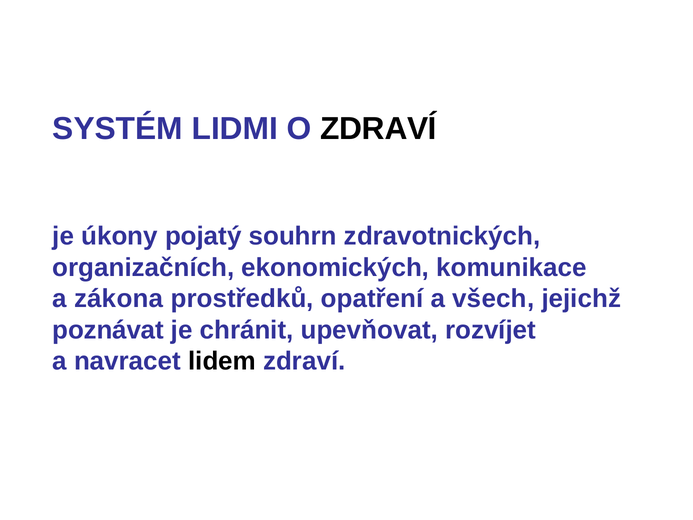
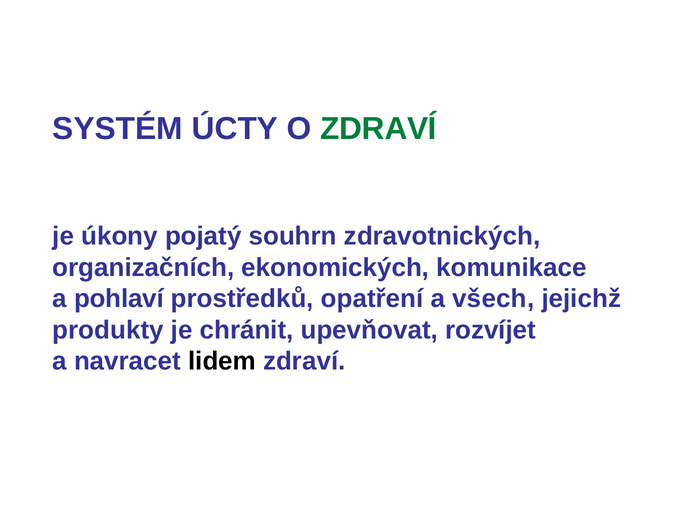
LIDMI: LIDMI -> ÚCTY (235, 129)
ZDRAVÍ colour: black -> green (378, 129)
zákona: zákona -> pohlaví (119, 299)
poznávat: poznávat -> produkty (108, 330)
